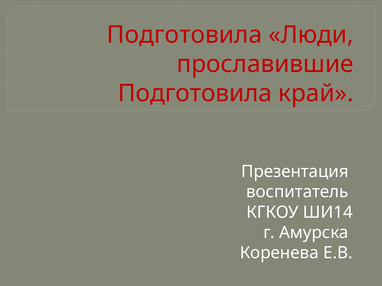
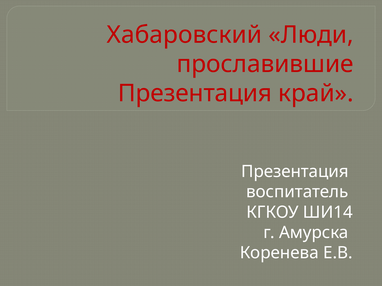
Подготовила: Подготовила -> Хабаровский (184, 35)
Подготовила: Подготовила -> Презентация (195, 93)
